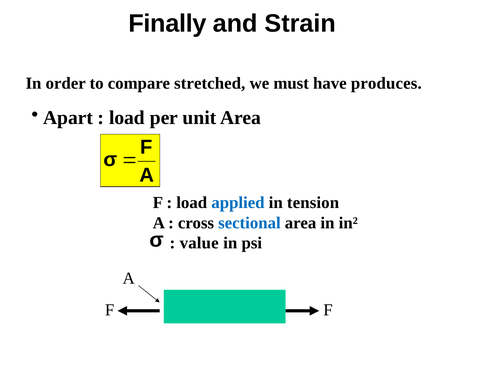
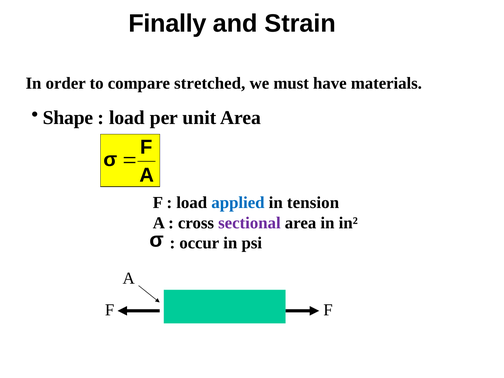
produces: produces -> materials (386, 83)
Apart: Apart -> Shape (68, 118)
sectional colour: blue -> purple (249, 223)
value: value -> occur (199, 243)
